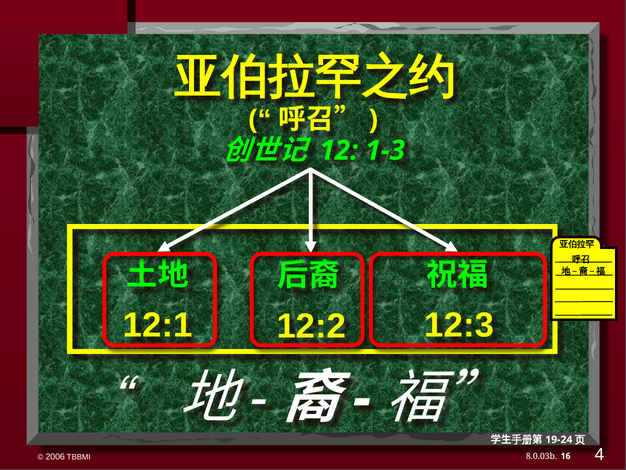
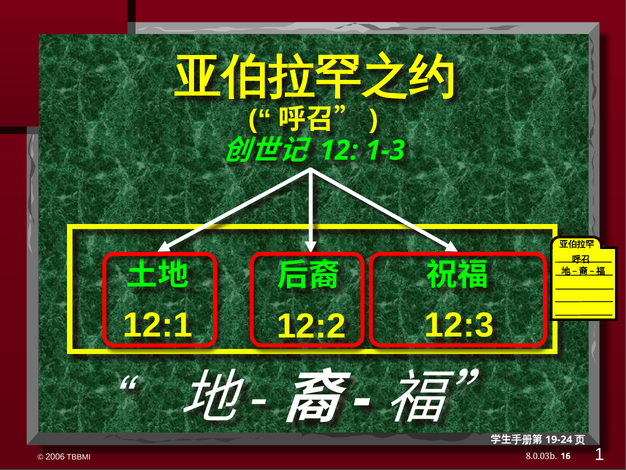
4: 4 -> 1 (599, 454)
